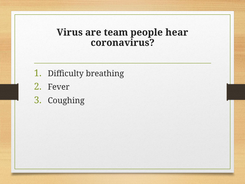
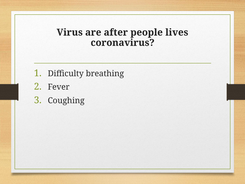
team: team -> after (116, 32)
hear: hear -> lives (177, 32)
